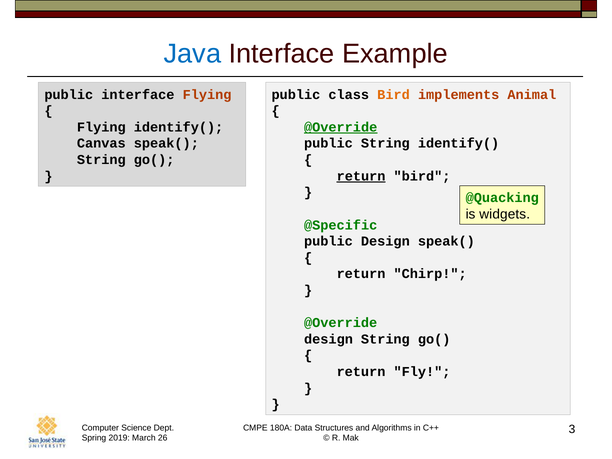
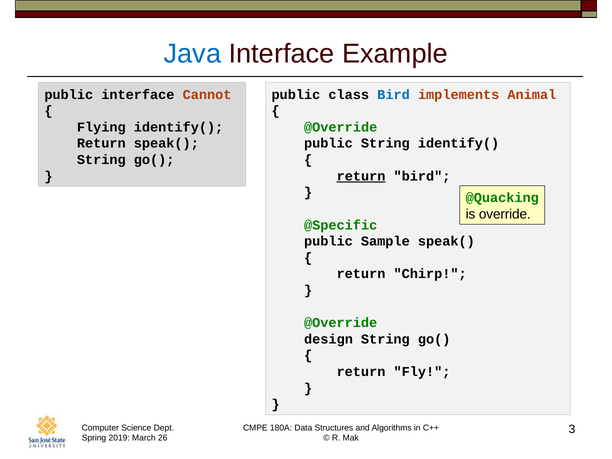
interface Flying: Flying -> Cannot (207, 95)
Bird colour: orange -> blue (394, 95)
@Override underline: present -> none (341, 127)
Canvas: Canvas -> Return (101, 143)
widgets: widgets -> override (505, 214)
public Design: Design -> Sample (385, 241)
